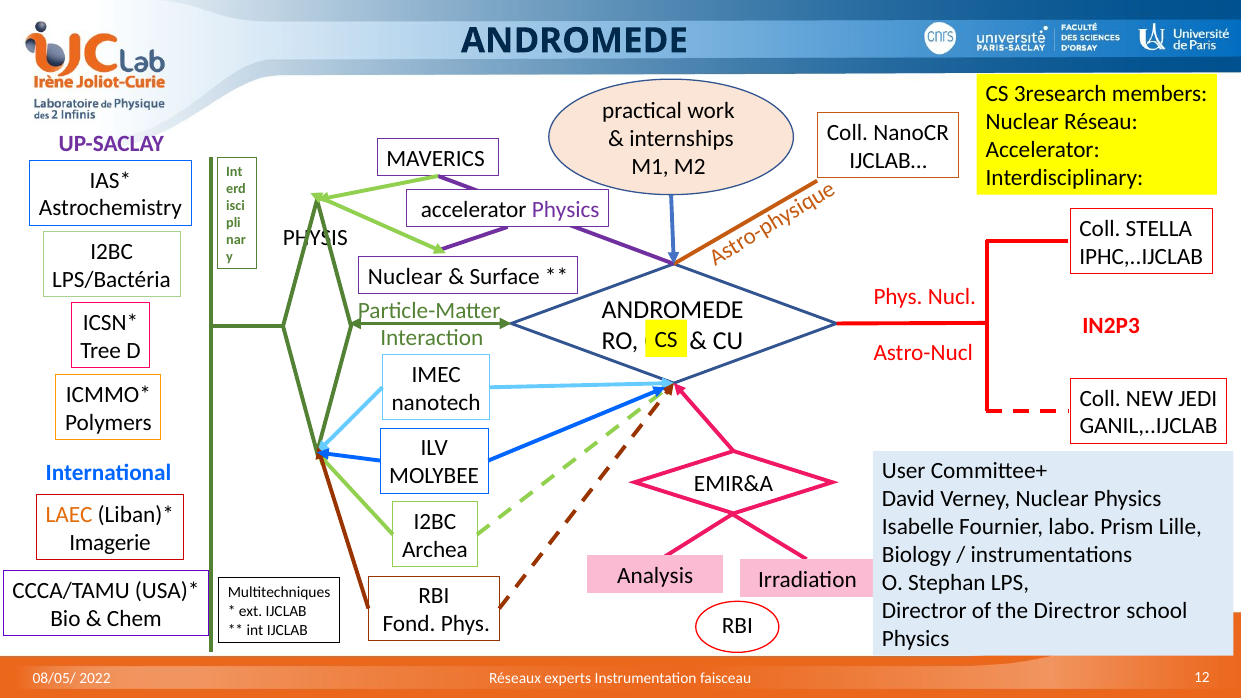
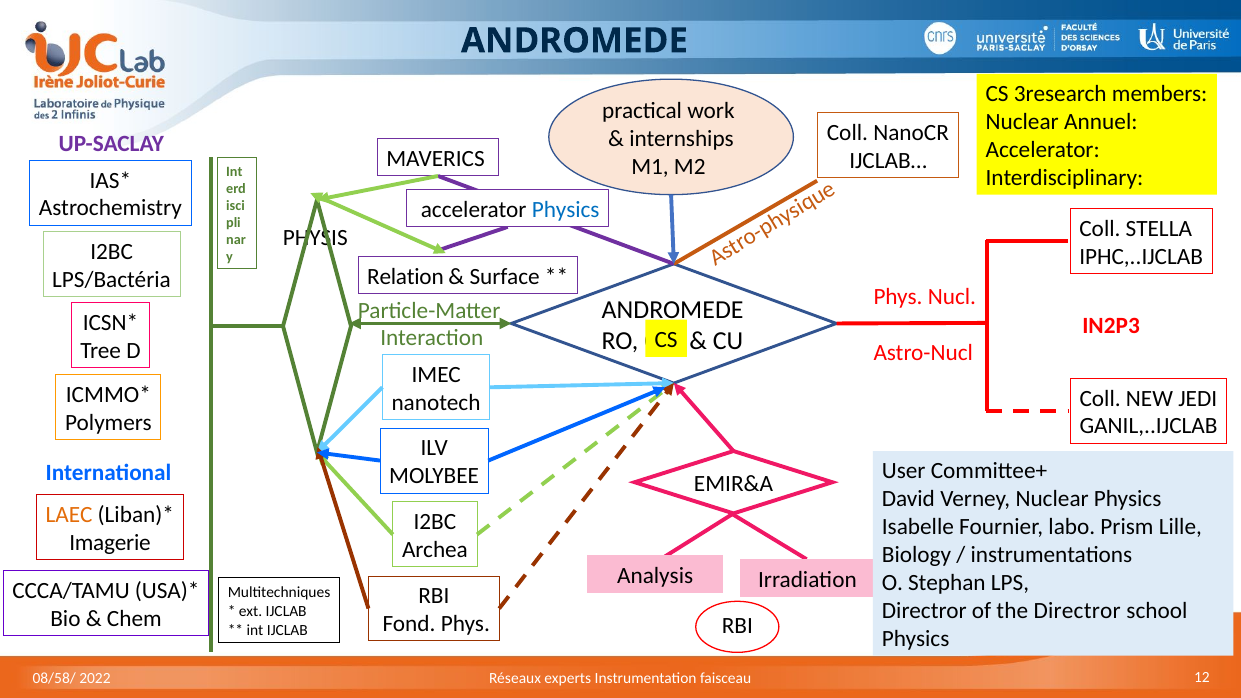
Réseau: Réseau -> Annuel (1101, 122)
Physics colour: purple -> blue (566, 210)
Nuclear: Nuclear -> Relation (405, 277)
08/05/: 08/05/ -> 08/58/ (54, 678)
